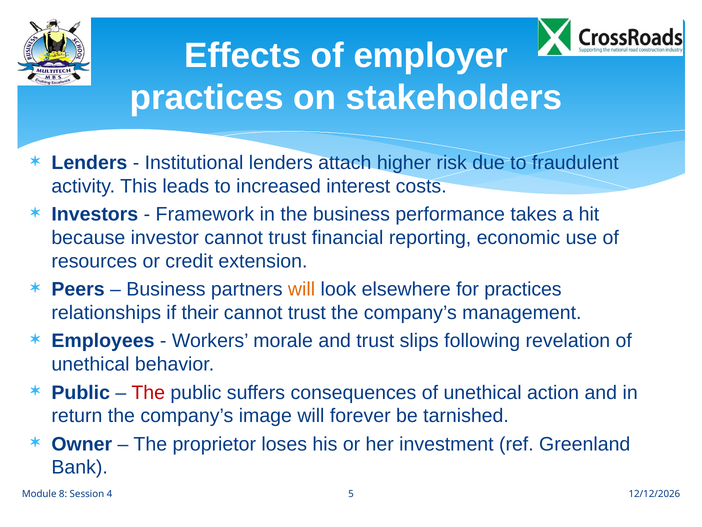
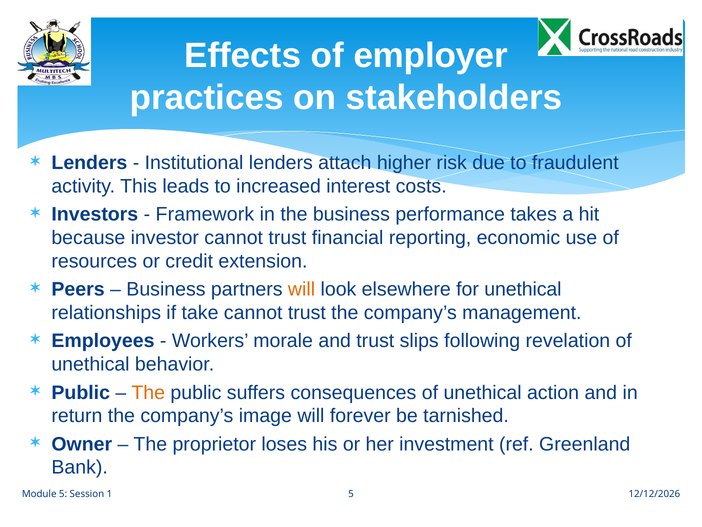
for practices: practices -> unethical (523, 289)
their: their -> take (200, 313)
The colour: red -> orange (148, 392)
Module 8: 8 -> 5 (63, 494)
4: 4 -> 1 (109, 494)
